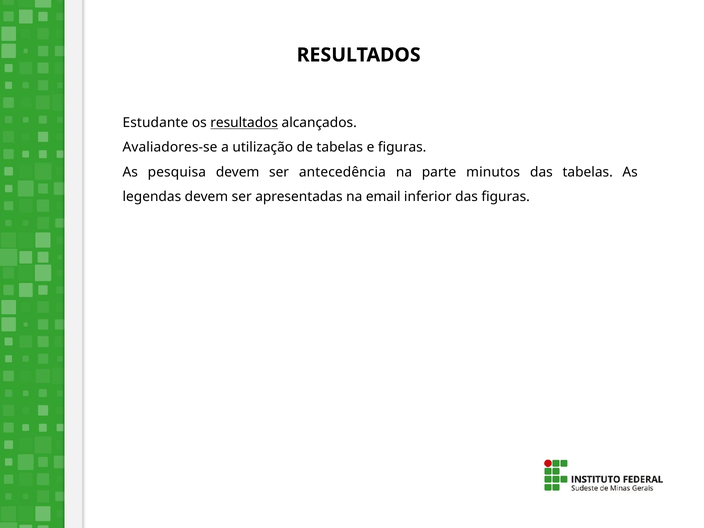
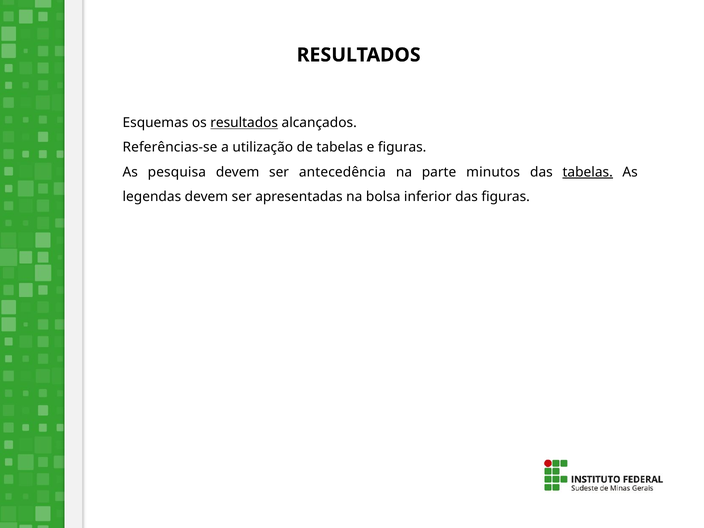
Estudante: Estudante -> Esquemas (155, 123)
Avaliadores-se: Avaliadores-se -> Referências-se (170, 147)
tabelas underline: none -> present (588, 172)
email: email -> bolsa (383, 197)
